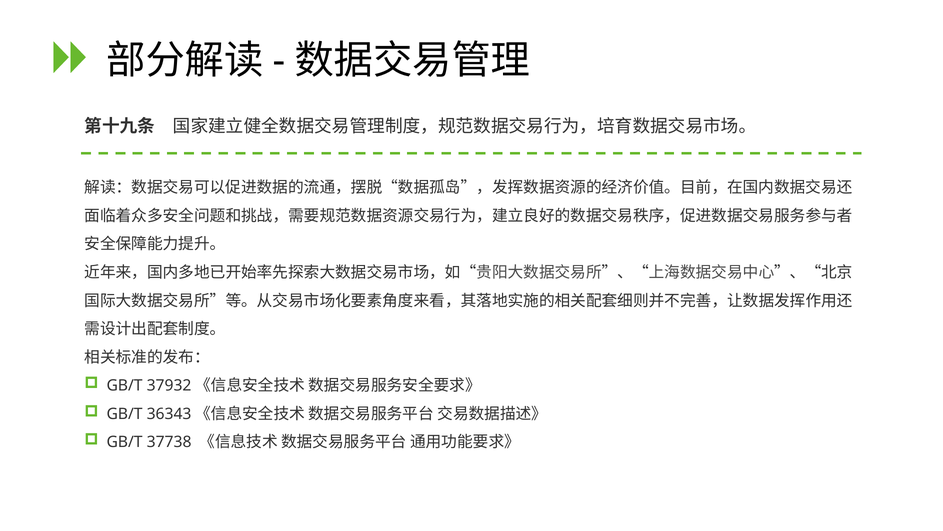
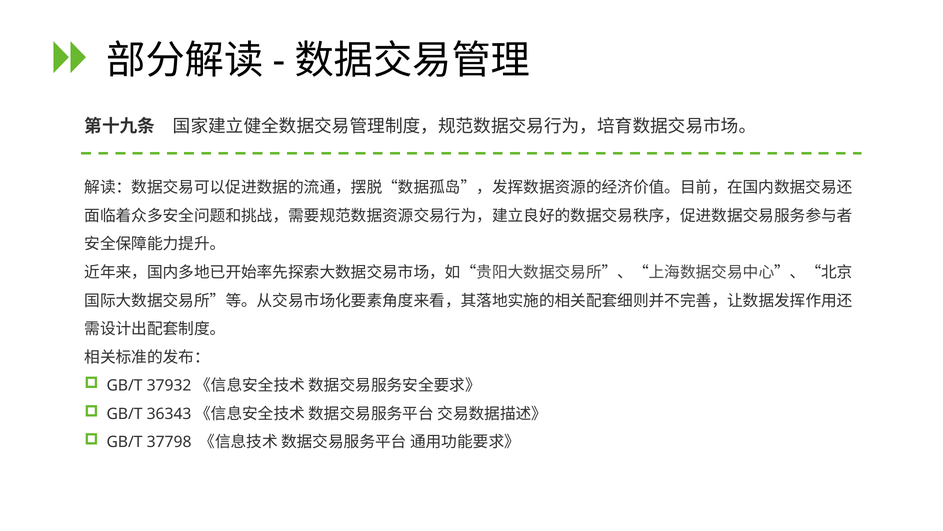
37738: 37738 -> 37798 (169, 442)
